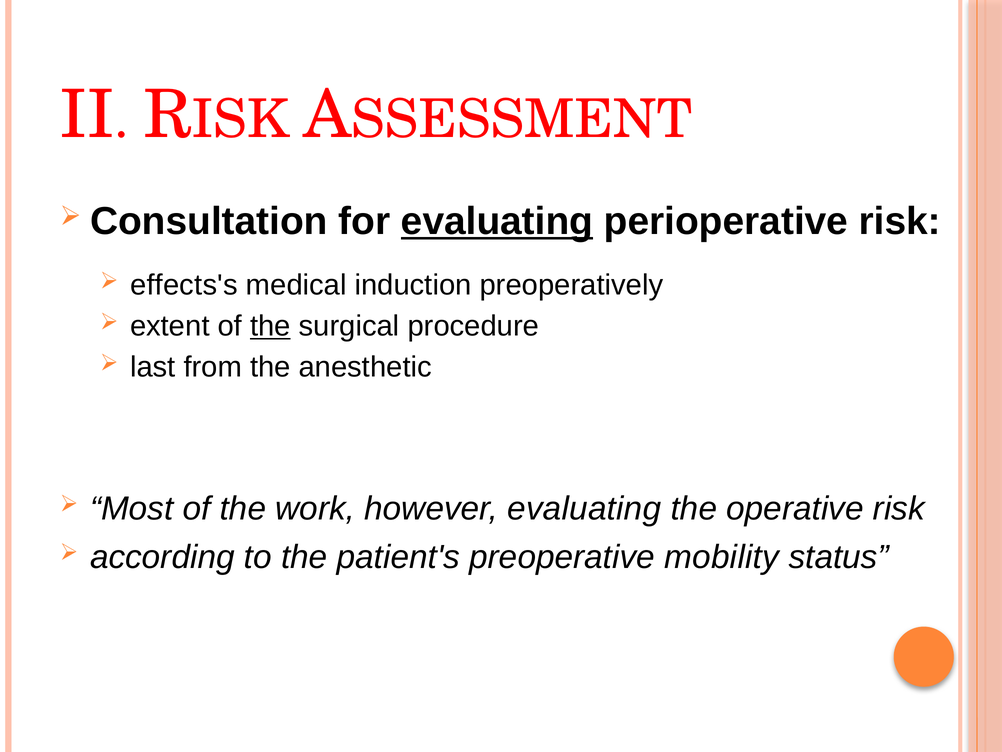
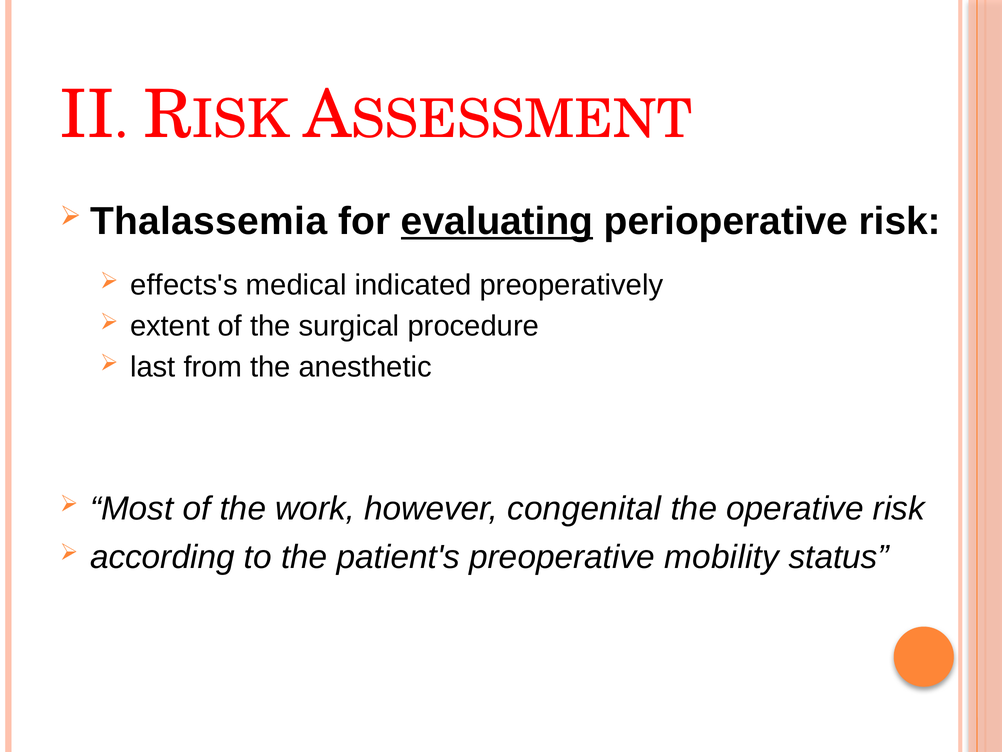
Consultation: Consultation -> Thalassemia (209, 221)
induction: induction -> indicated (413, 285)
the underline: present -> none (270, 326)
however evaluating: evaluating -> congenital (584, 508)
